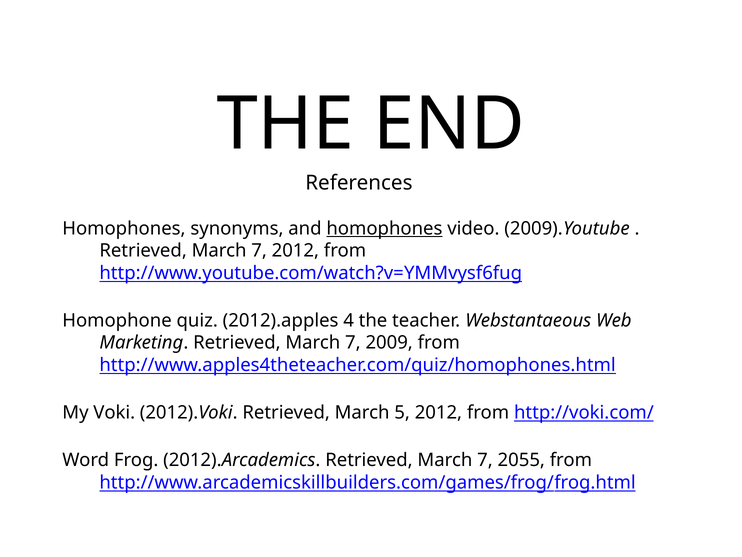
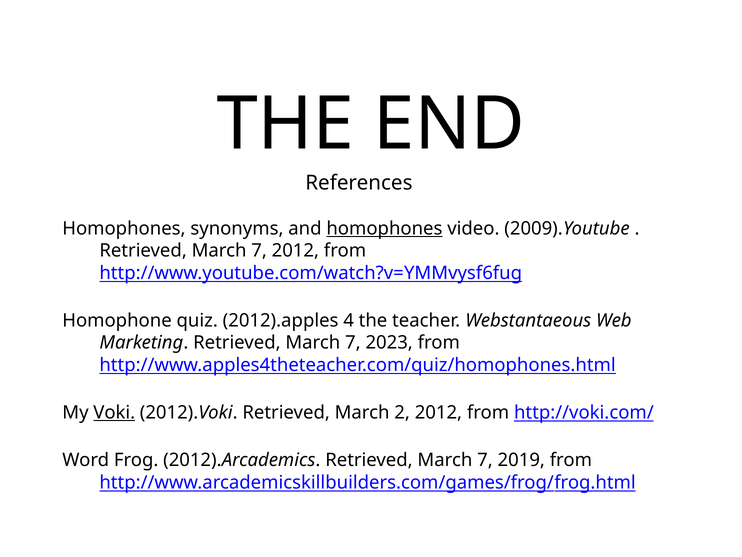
2009: 2009 -> 2023 (389, 342)
Voki underline: none -> present (114, 412)
5: 5 -> 2 (402, 412)
2055: 2055 -> 2019 (521, 460)
